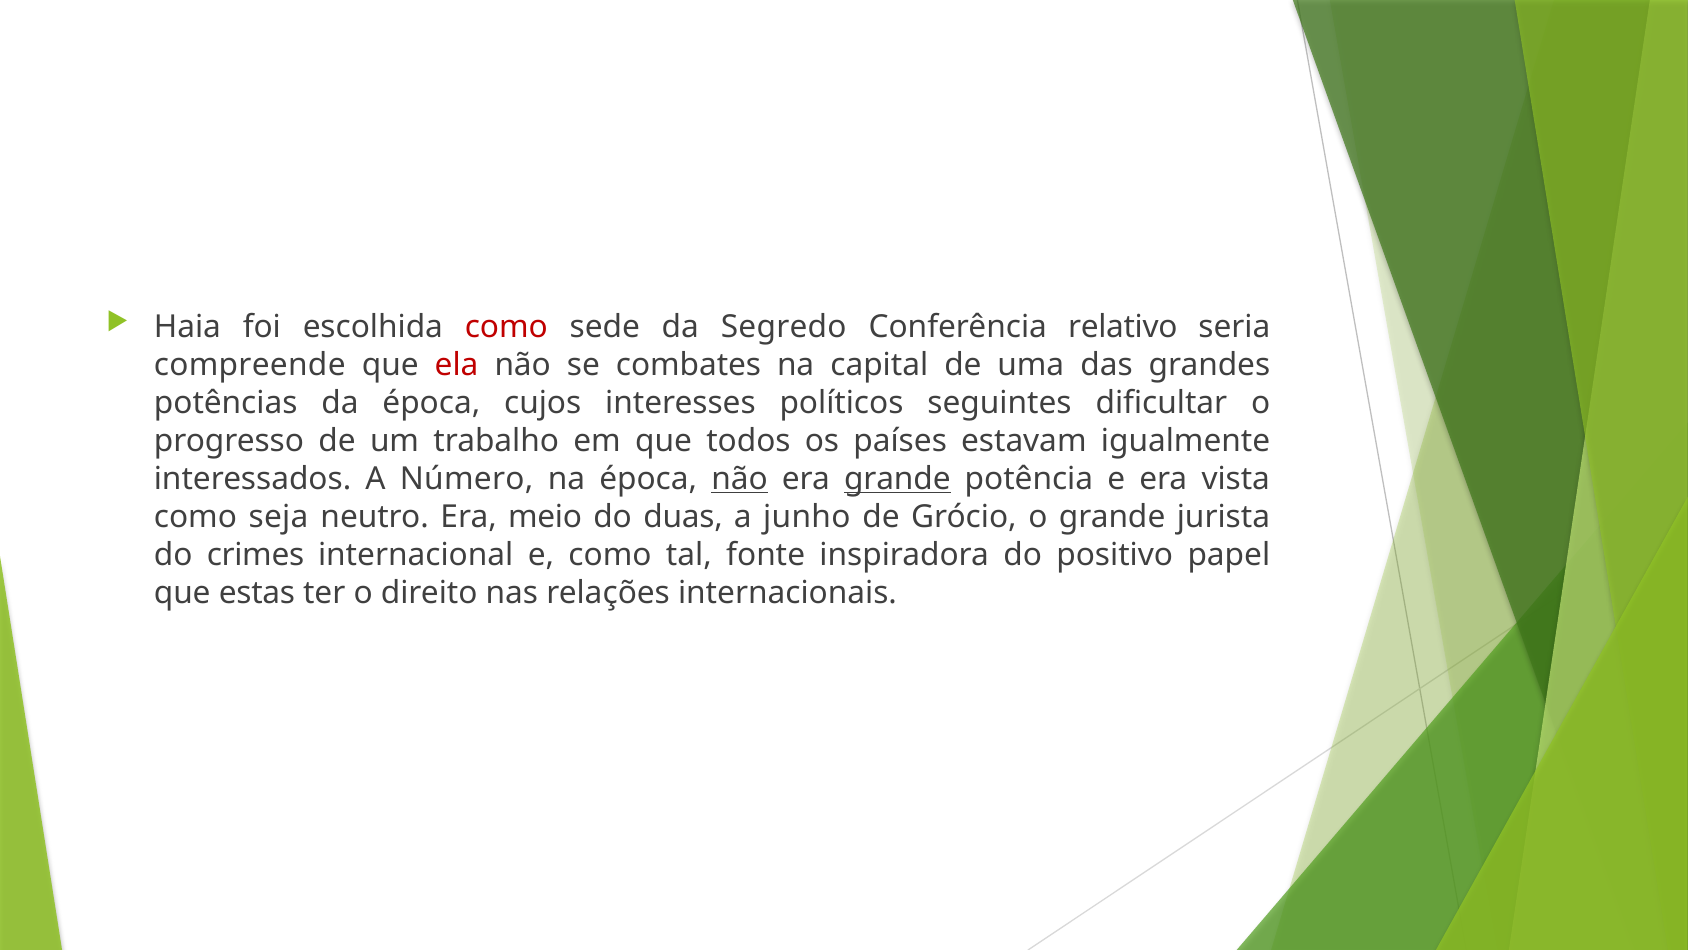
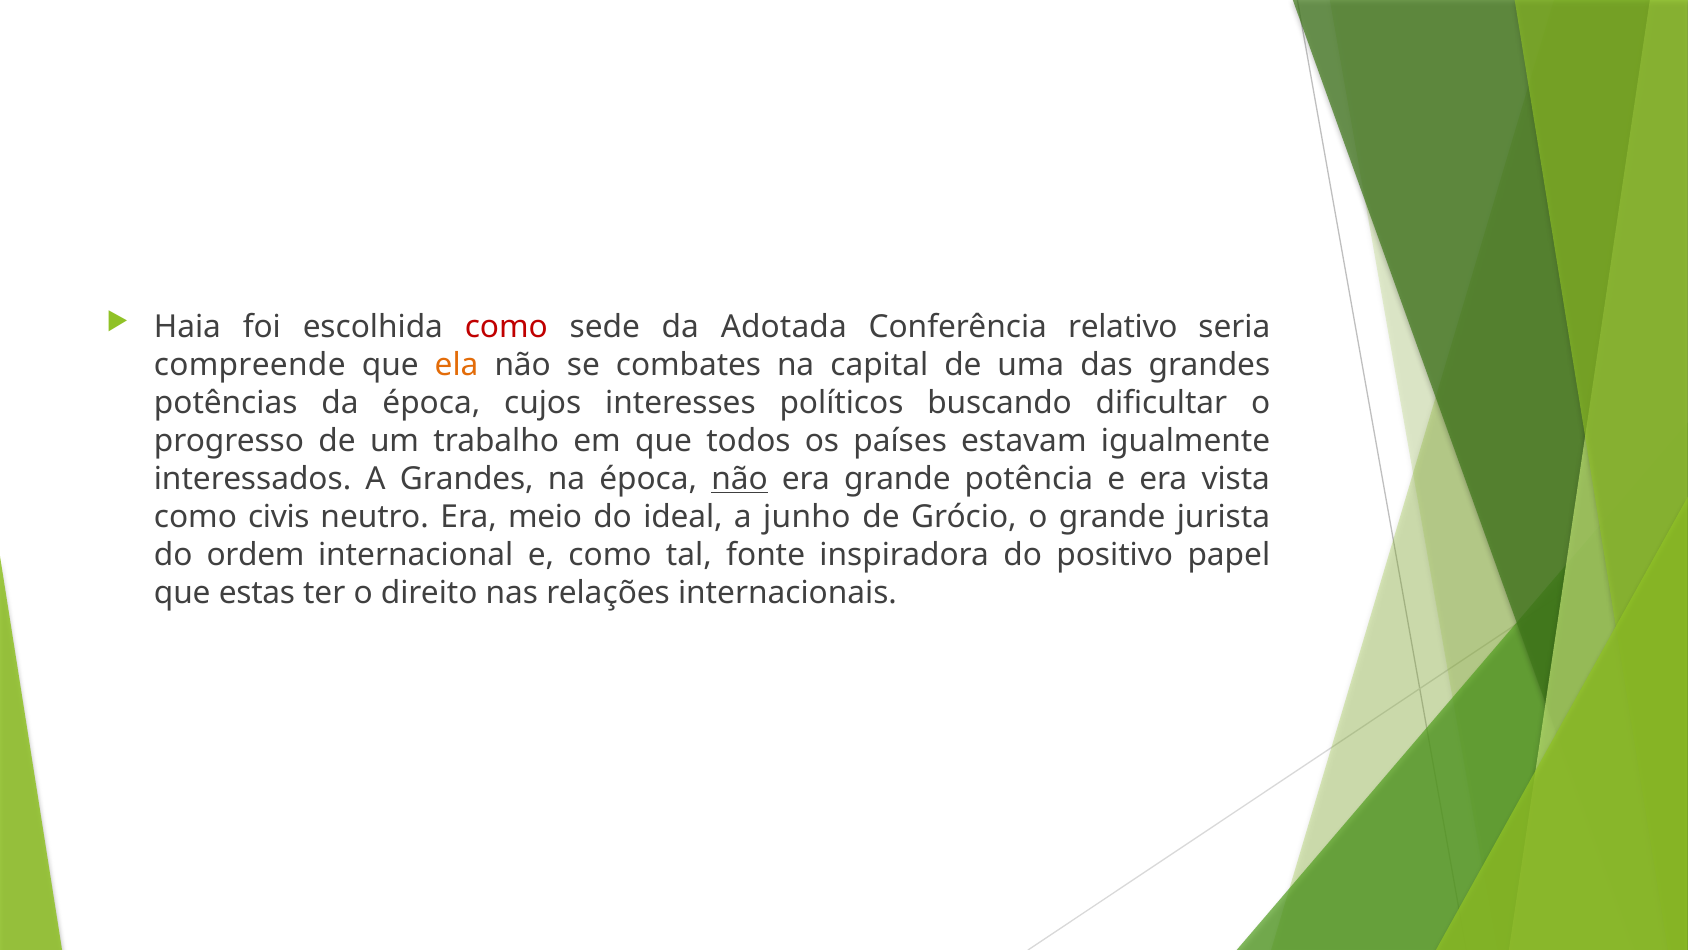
Segredo: Segredo -> Adotada (784, 327)
ela colour: red -> orange (457, 365)
seguintes: seguintes -> buscando (1000, 403)
A Número: Número -> Grandes (467, 479)
grande underline: present -> none (897, 479)
seja: seja -> civis (279, 517)
duas: duas -> ideal (683, 517)
crimes: crimes -> ordem (255, 555)
